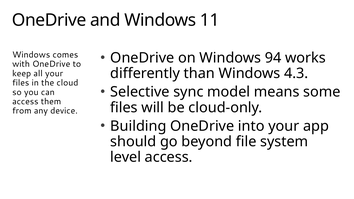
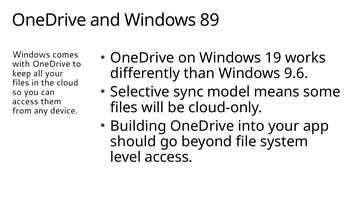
11: 11 -> 89 (210, 20)
94: 94 -> 19 (273, 58)
4.3: 4.3 -> 9.6 (296, 73)
